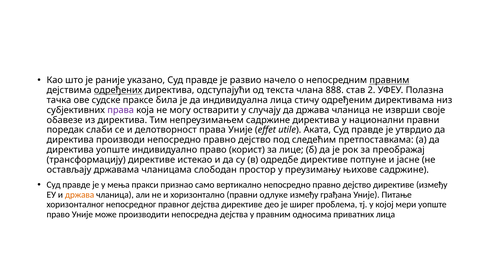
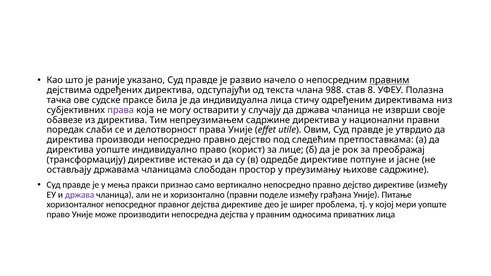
одређених underline: present -> none (118, 90)
888: 888 -> 988 (335, 90)
2: 2 -> 8 (371, 90)
Аката: Аката -> Овим (317, 130)
држава colour: orange -> purple (80, 195)
одлуке: одлуке -> поделе (274, 195)
